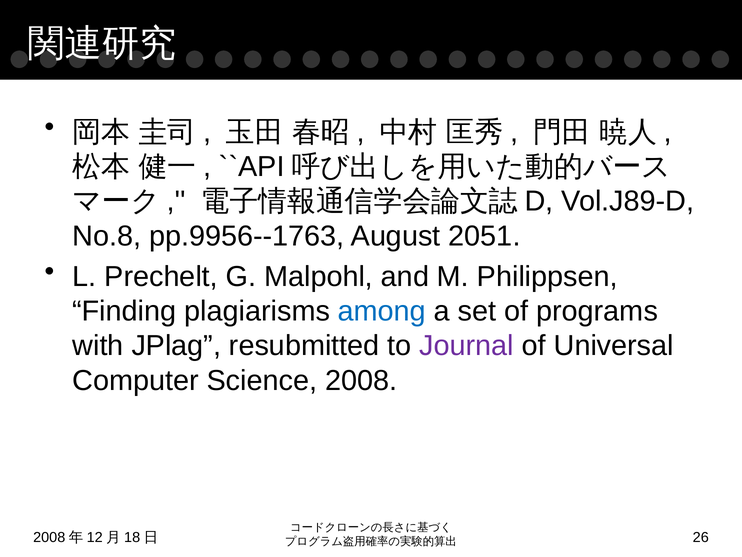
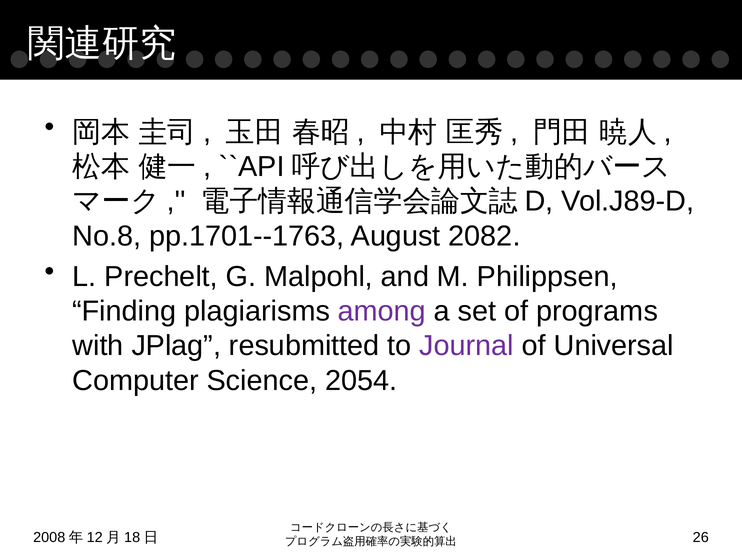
pp.9956--1763: pp.9956--1763 -> pp.1701--1763 (247, 236)
2051: 2051 -> 2082 (484, 236)
among colour: blue -> purple (382, 311)
2008: 2008 -> 2054 (361, 380)
